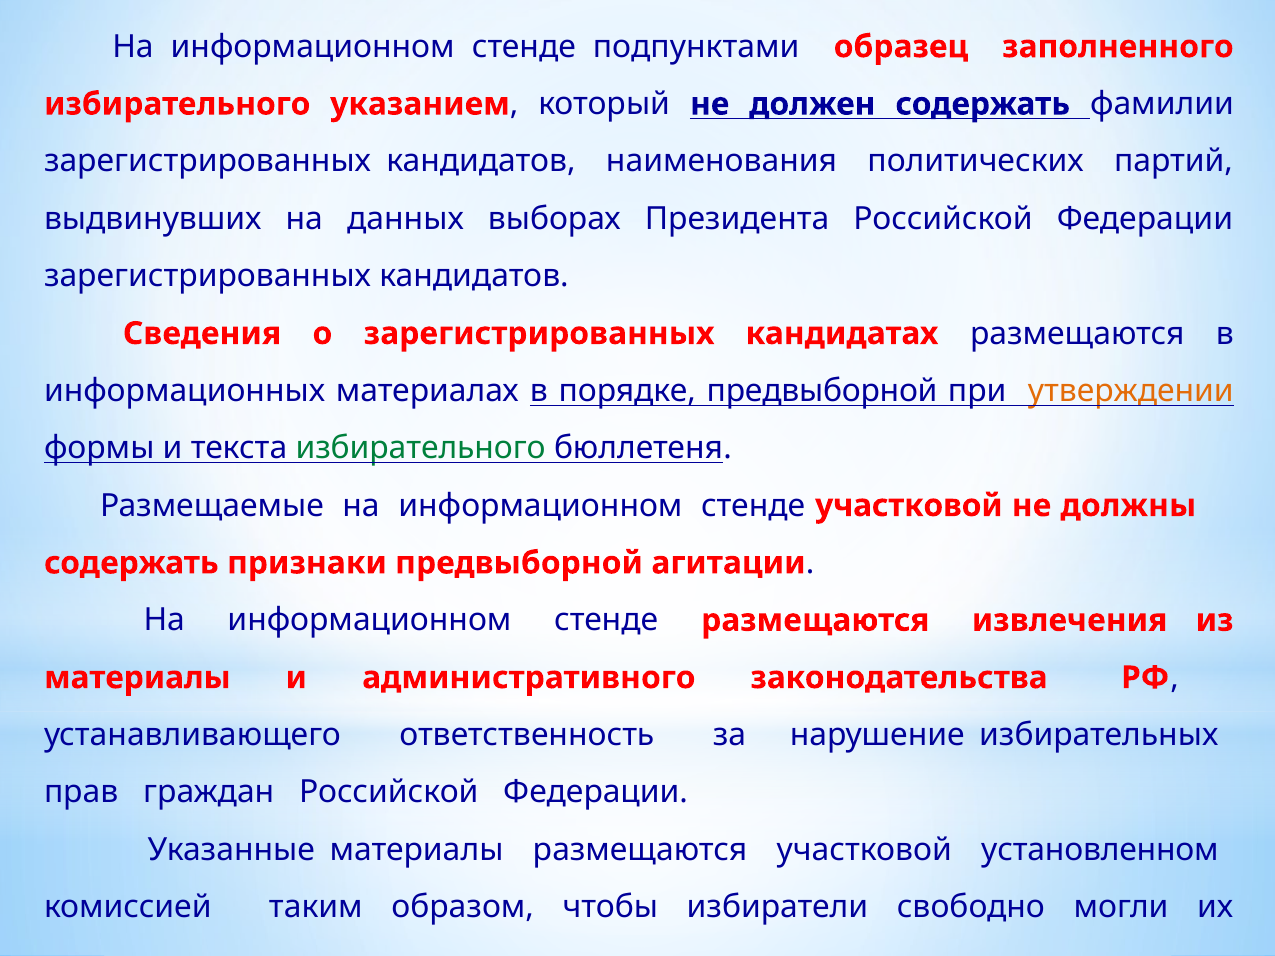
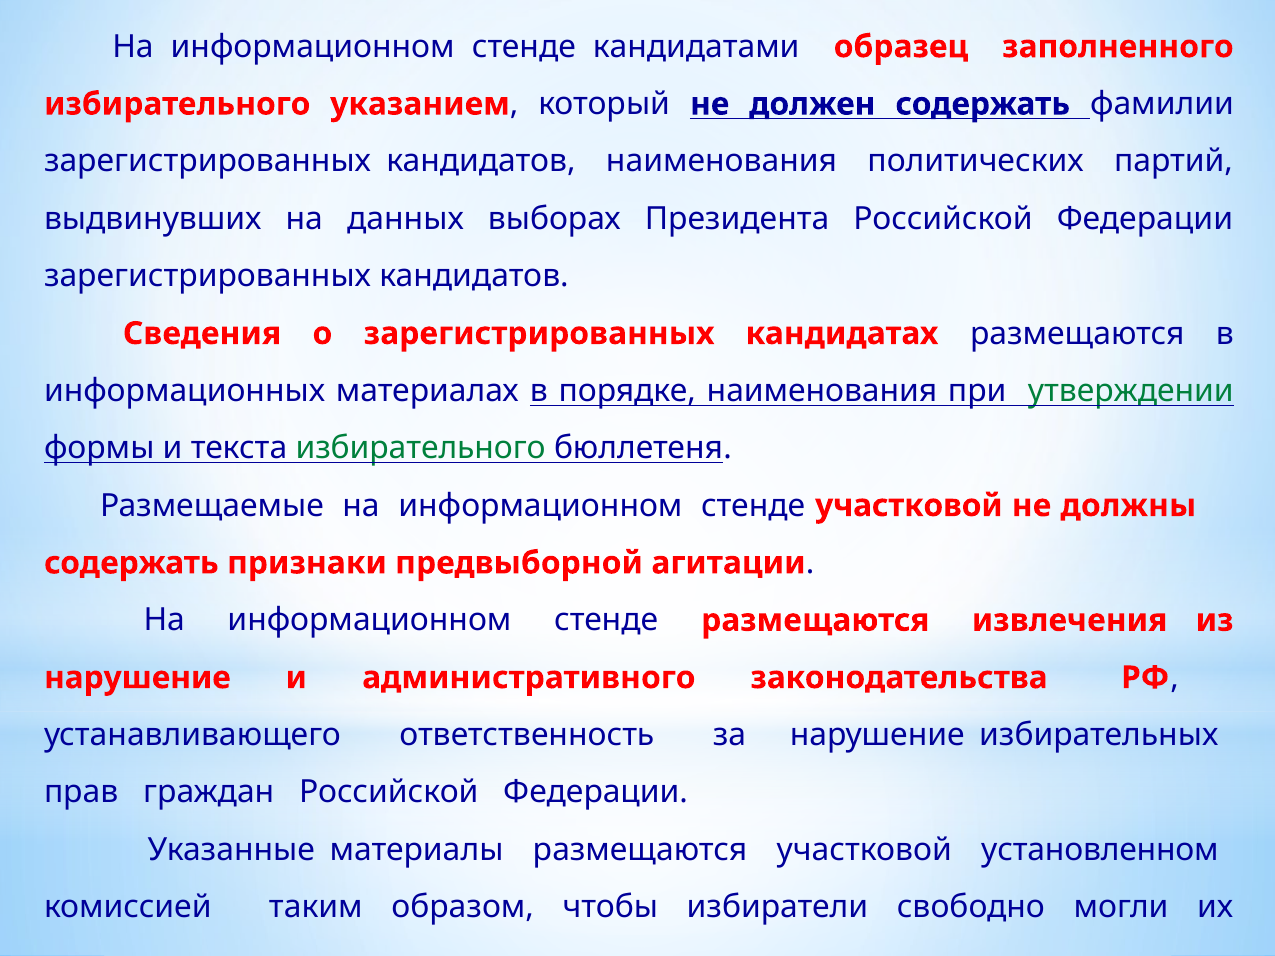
подпунктами: подпунктами -> кандидатами (696, 47)
порядке предвыборной: предвыборной -> наименования (822, 391)
утверждении colour: orange -> green (1131, 391)
материалы: материалы -> нарушение (137, 678)
